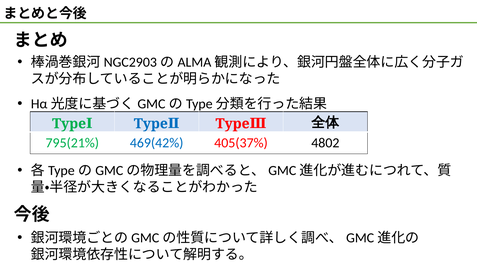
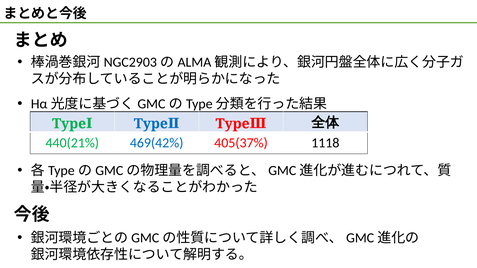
795(21%: 795(21% -> 440(21% (72, 143)
4802: 4802 -> 1118 (325, 143)
